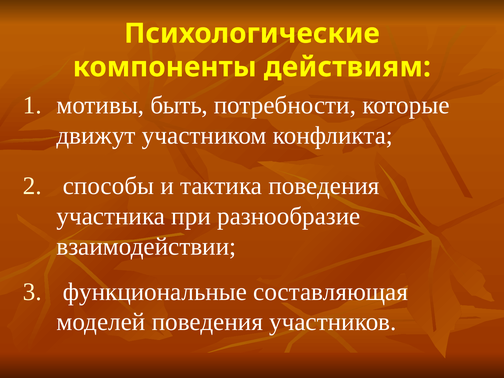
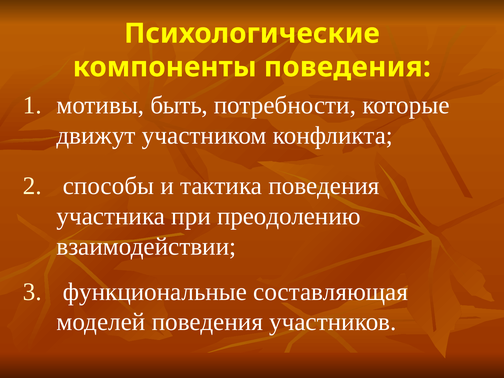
компоненты действиям: действиям -> поведения (347, 67)
разнообразие: разнообразие -> преодолению (289, 216)
